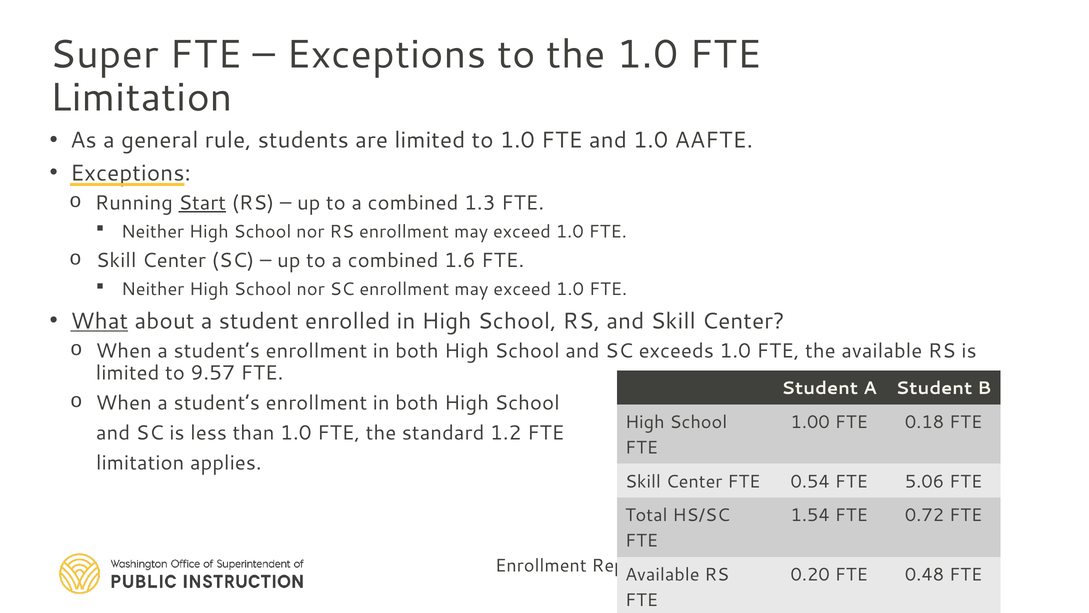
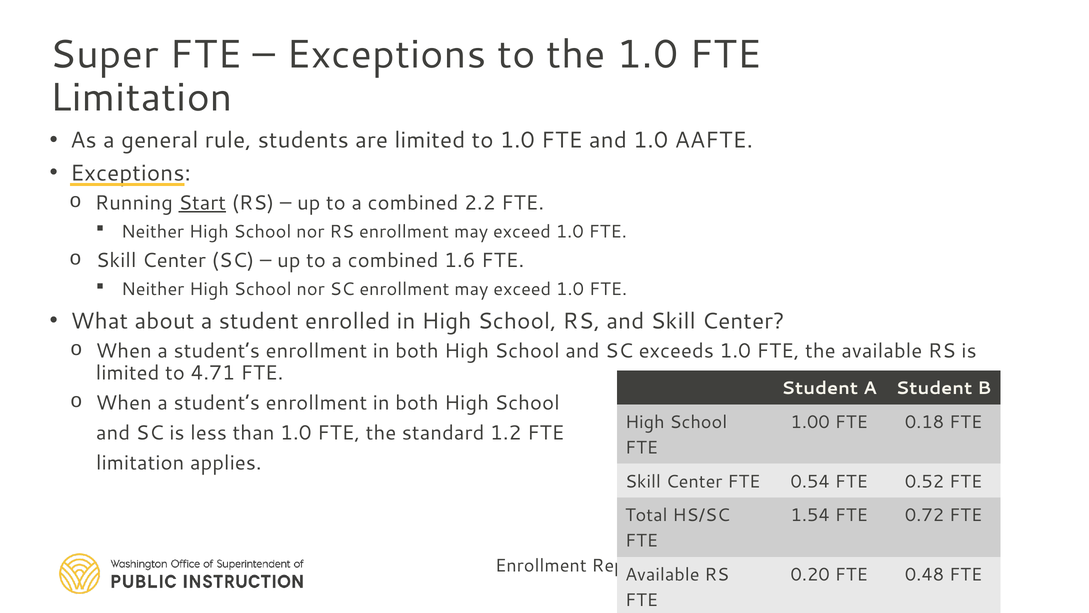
1.3: 1.3 -> 2.2 (480, 203)
What underline: present -> none (99, 321)
9.57: 9.57 -> 4.71 (213, 373)
5.06: 5.06 -> 0.52 (925, 481)
